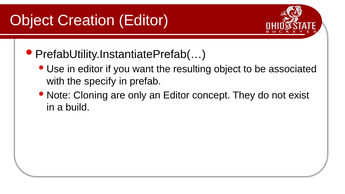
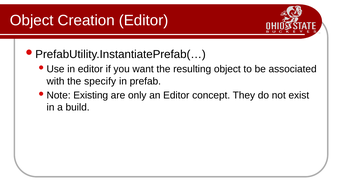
Cloning: Cloning -> Existing (91, 95)
